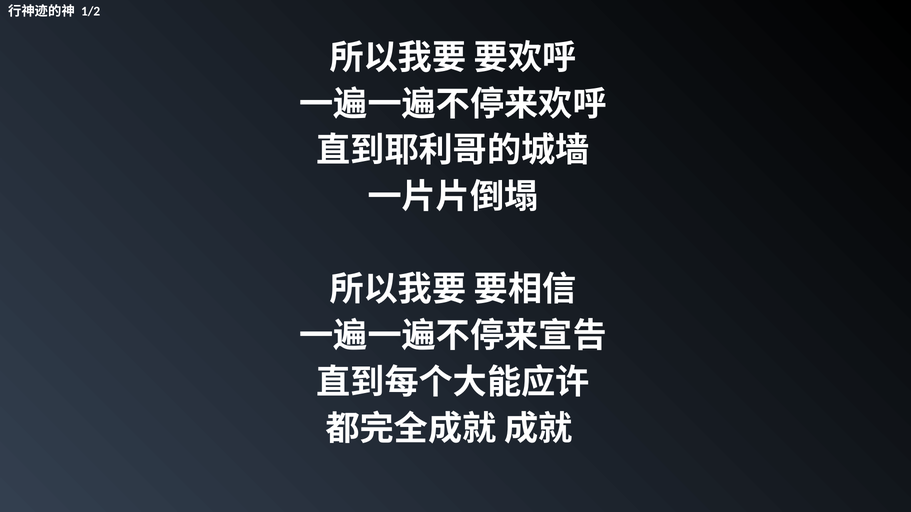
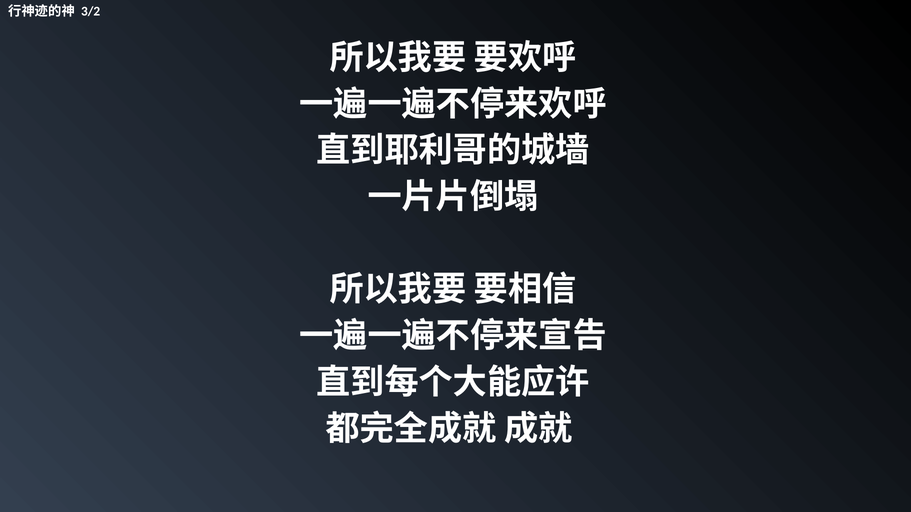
1/2: 1/2 -> 3/2 (91, 11)
